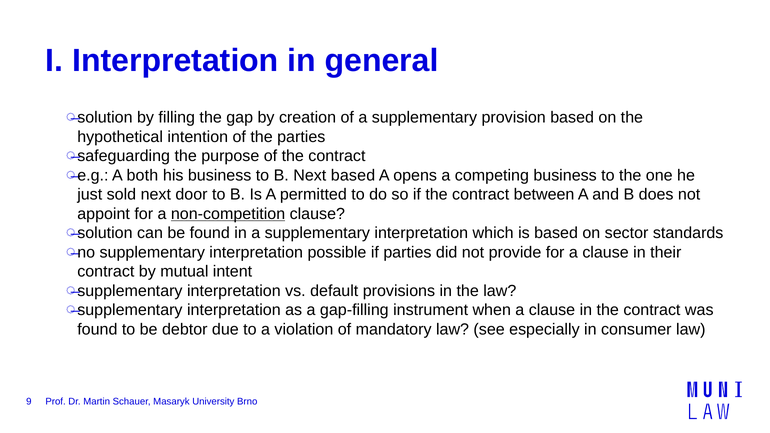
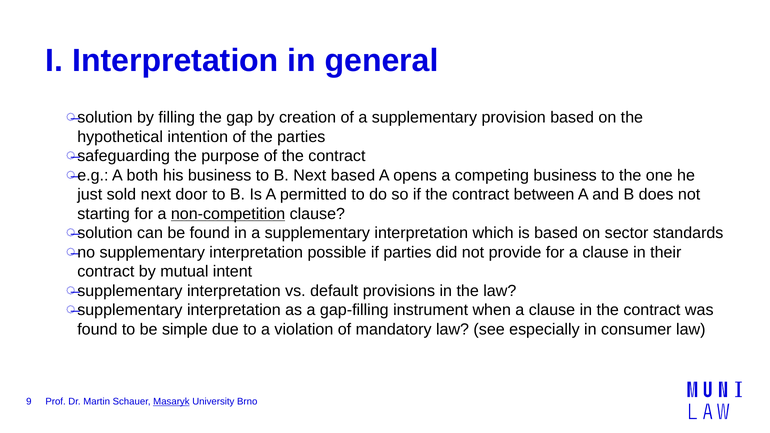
appoint: appoint -> starting (104, 214)
debtor: debtor -> simple (185, 329)
Masaryk underline: none -> present (171, 402)
